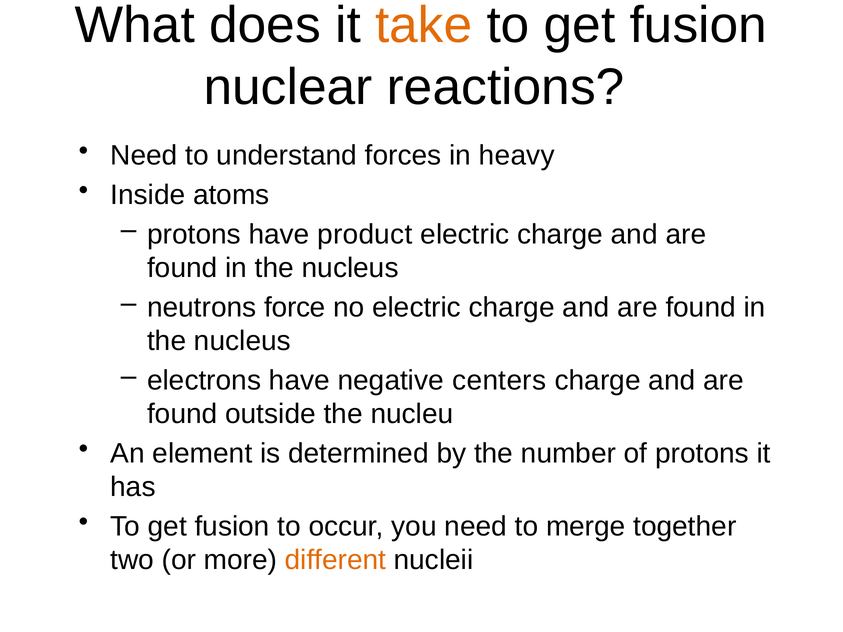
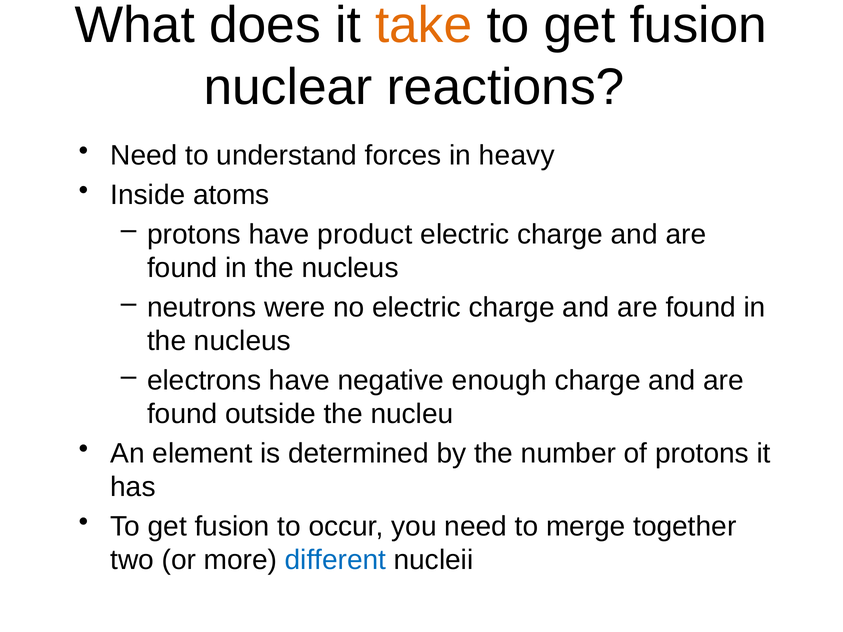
force: force -> were (295, 307)
centers: centers -> enough (499, 380)
different colour: orange -> blue (335, 560)
